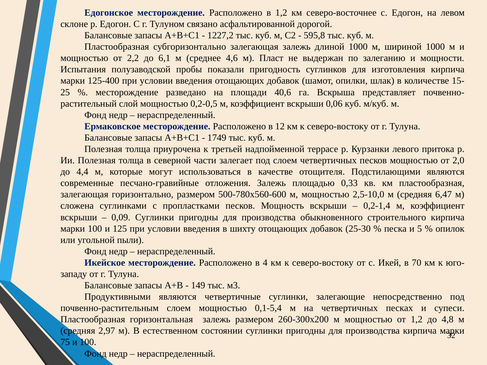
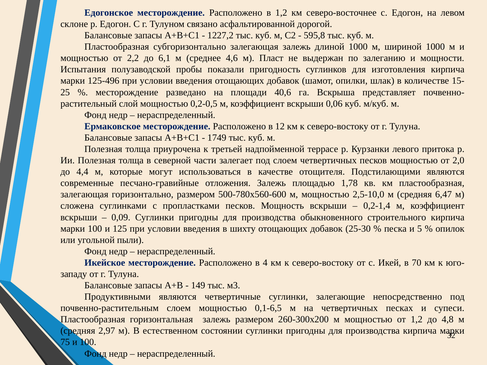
125-400: 125-400 -> 125-496 (104, 81)
0,33: 0,33 -> 1,78 (349, 183)
0,1-5,4: 0,1-5,4 -> 0,1-6,5 (268, 308)
